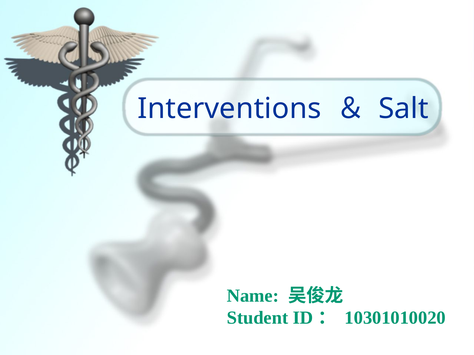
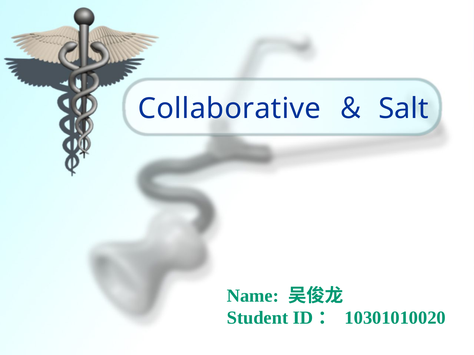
Interventions: Interventions -> Collaborative (229, 109)
